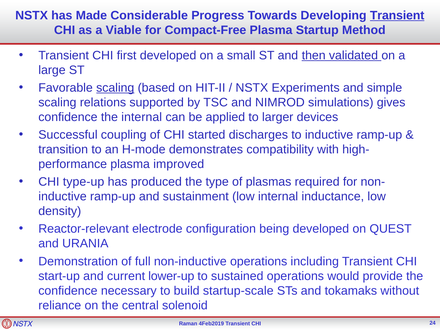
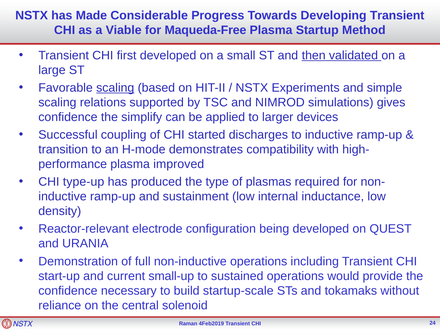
Transient underline: present -> none (397, 16)
Compact-Free: Compact-Free -> Maqueda-Free (205, 30)
the internal: internal -> simplify (142, 117)
lower-up: lower-up -> small-up (171, 276)
